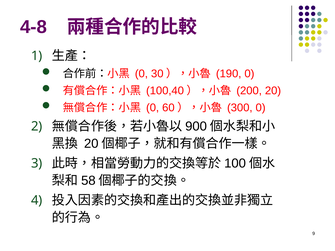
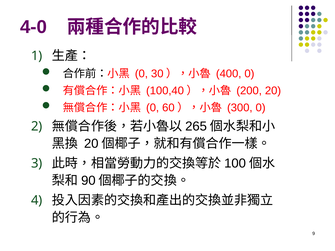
4-8: 4-8 -> 4-0 (34, 27)
190: 190 -> 400 (229, 74)
900: 900 -> 265 (196, 126)
58: 58 -> 90 (88, 181)
